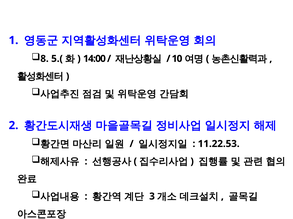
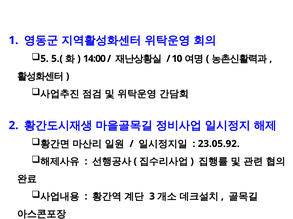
8: 8 -> 5 (45, 59)
11.22.53: 11.22.53 -> 23.05.92 (219, 144)
